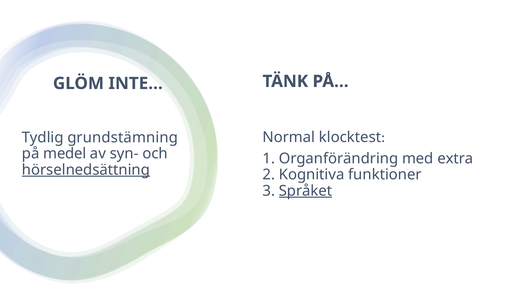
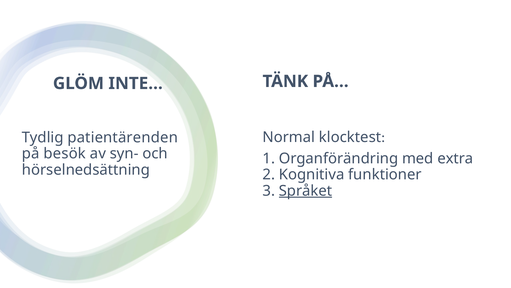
grundstämning: grundstämning -> patientärenden (123, 137)
medel: medel -> besök (65, 153)
hörselnedsättning underline: present -> none (86, 169)
